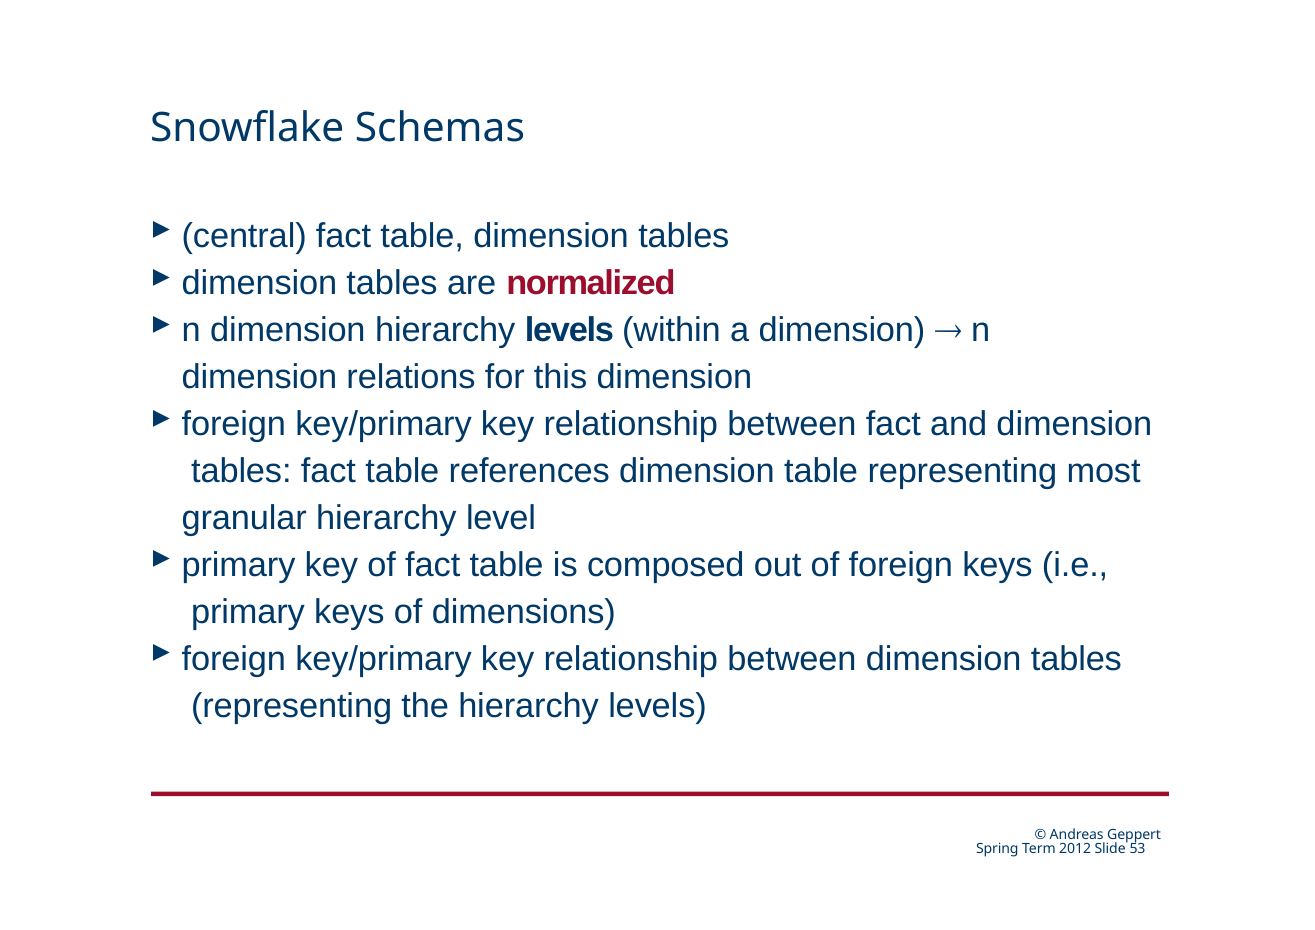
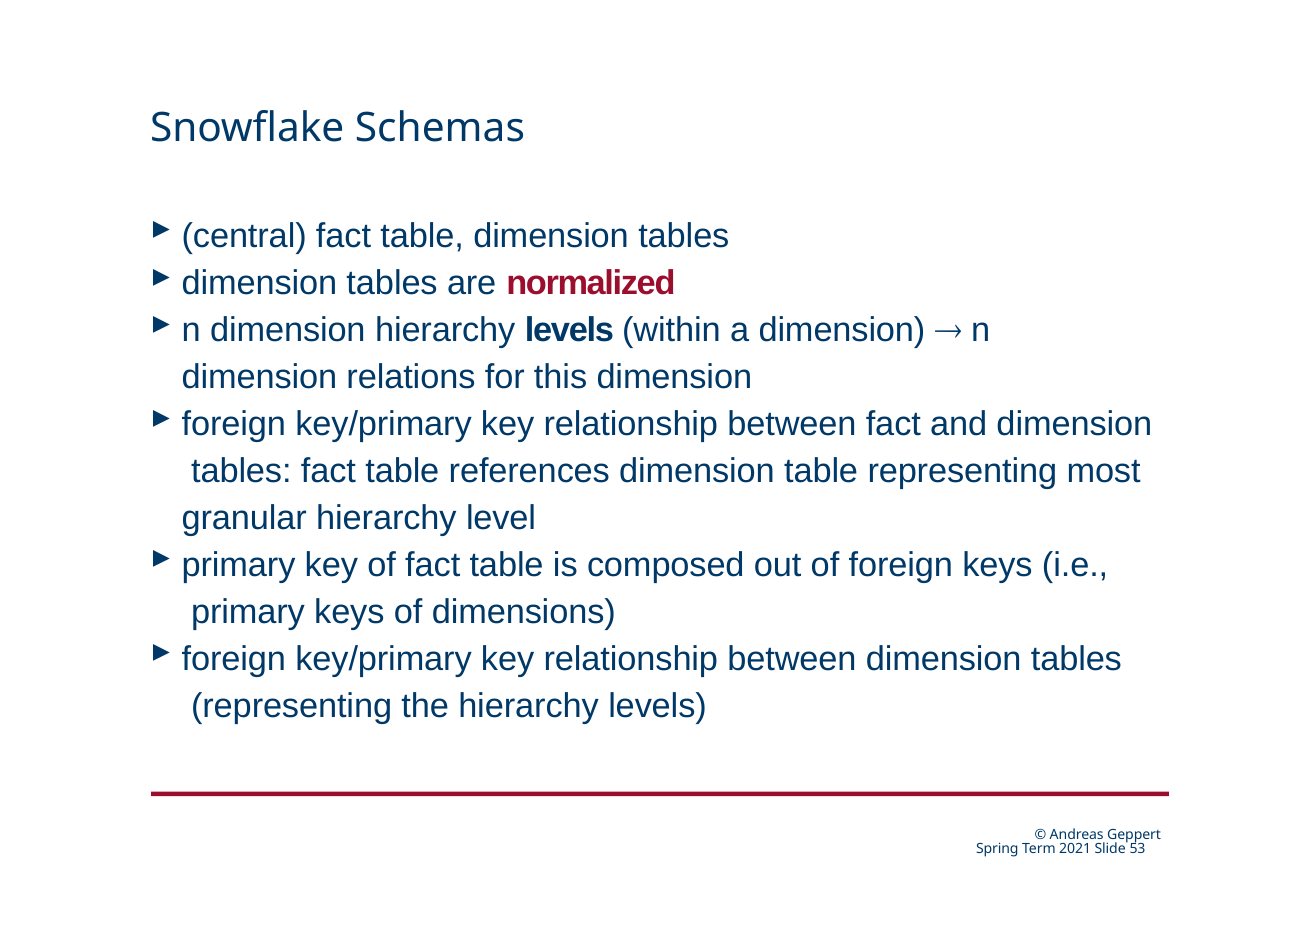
2012: 2012 -> 2021 (1075, 849)
